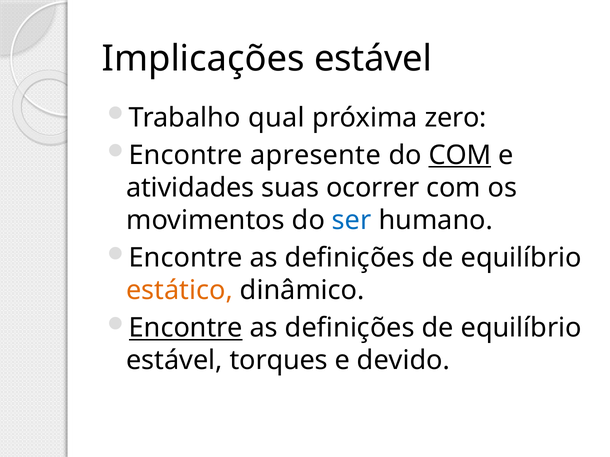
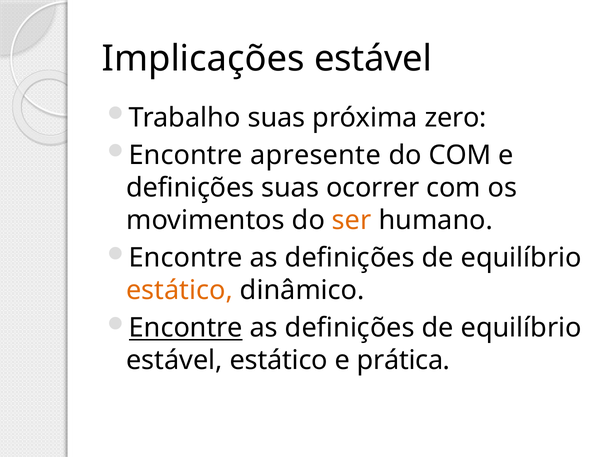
Trabalho qual: qual -> suas (277, 118)
COM underline: present -> none (460, 155)
atividades: atividades -> definições (190, 188)
ser colour: blue -> orange (352, 220)
estável torques: torques -> estático (279, 361)
devido: devido -> prática (404, 361)
